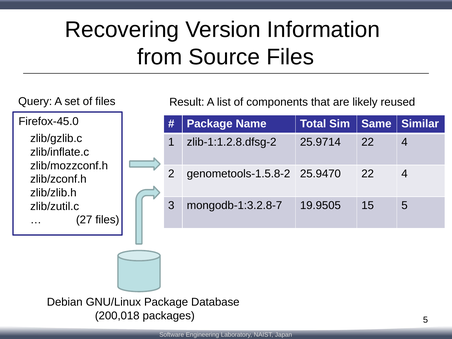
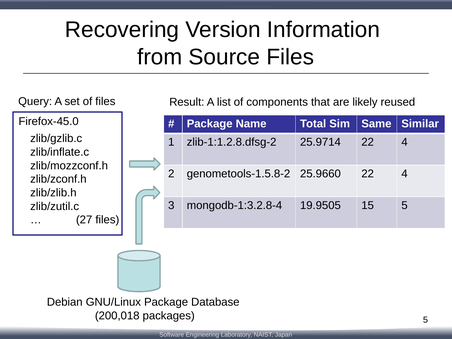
25.9470: 25.9470 -> 25.9660 (320, 174)
mongodb-1:3.2.8-7: mongodb-1:3.2.8-7 -> mongodb-1:3.2.8-4 (234, 206)
